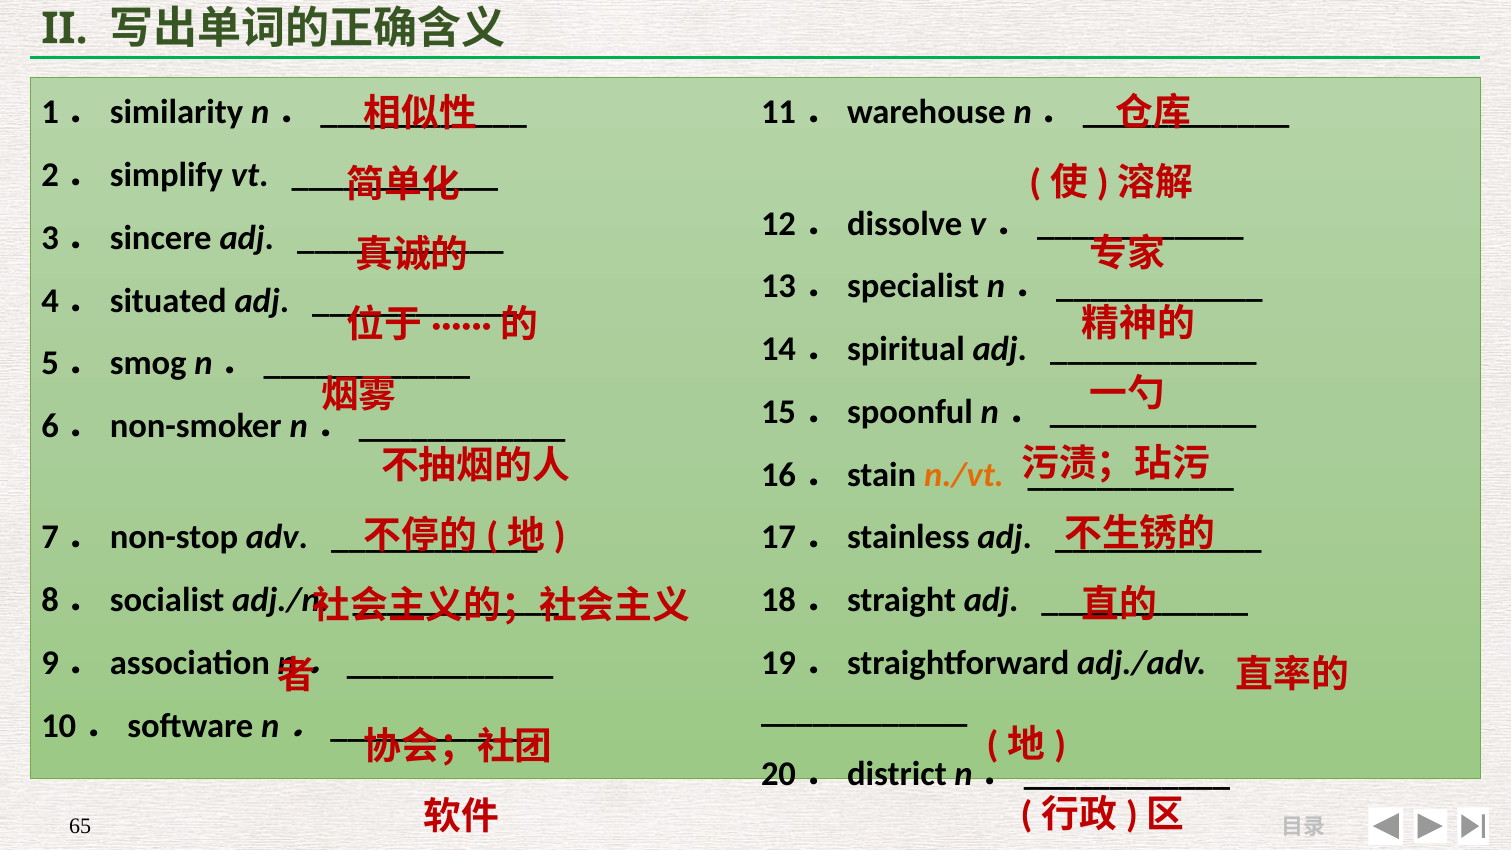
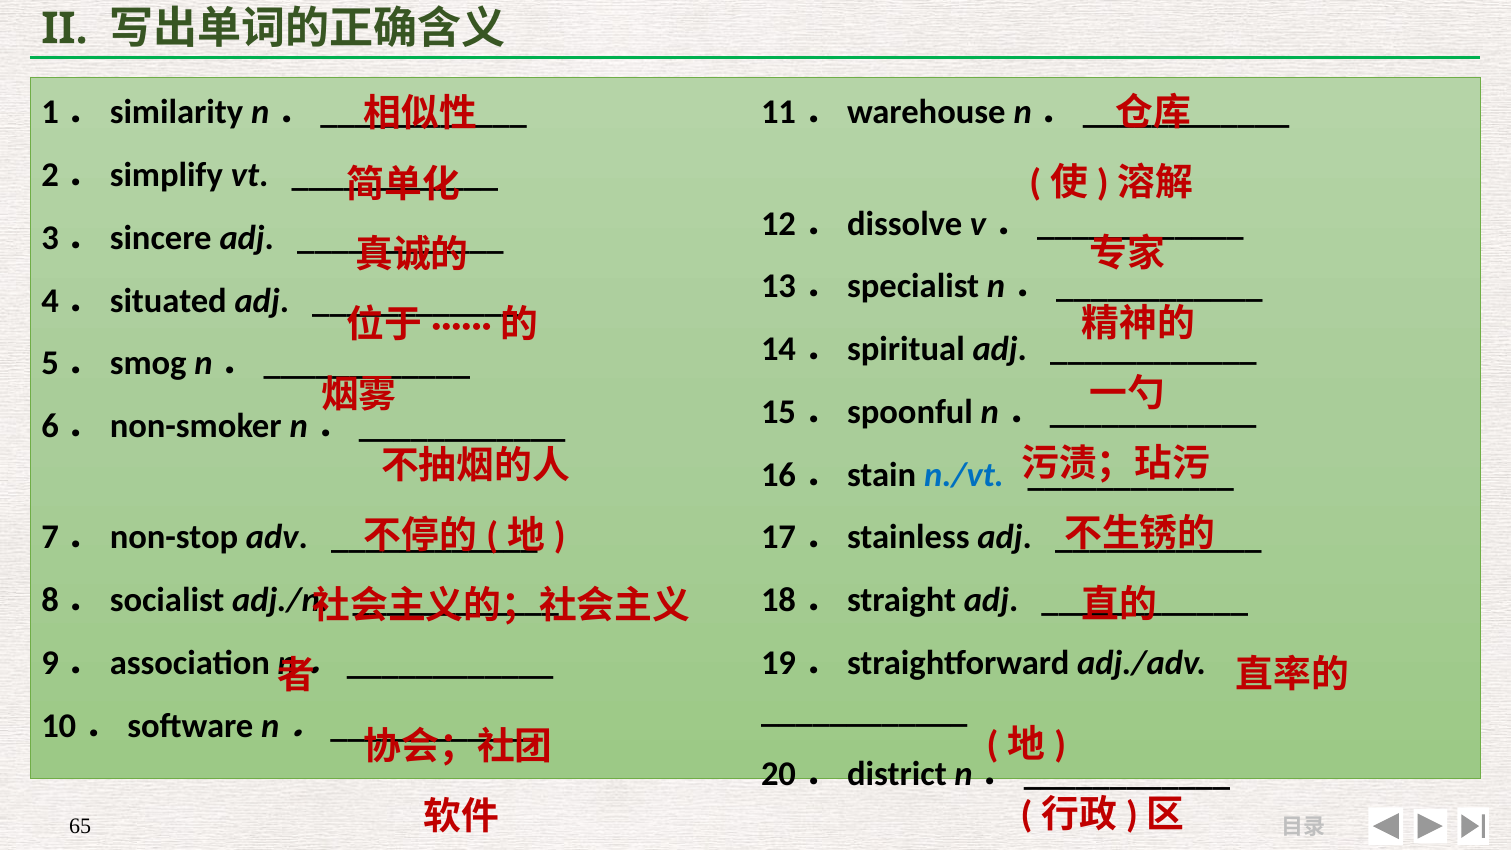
n./vt colour: orange -> blue (964, 475)
